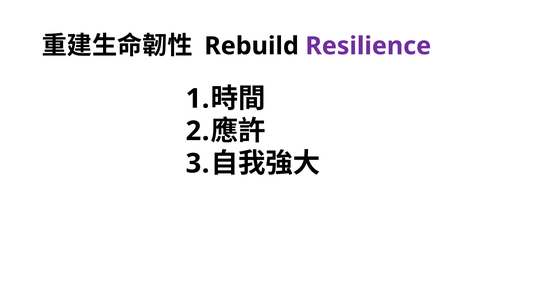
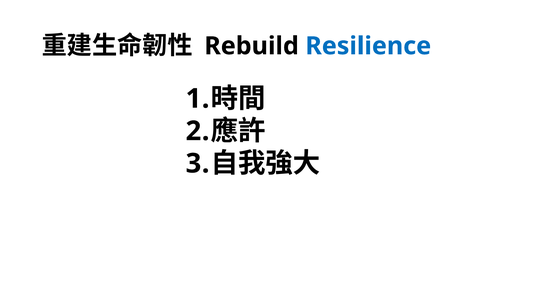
Resilience colour: purple -> blue (368, 46)
